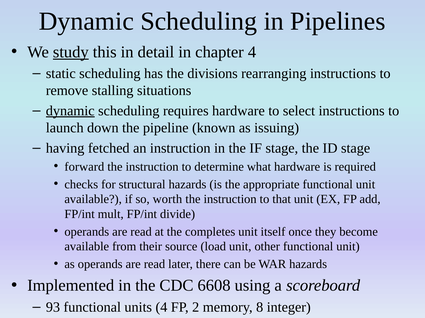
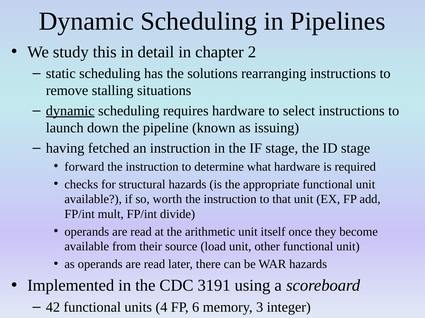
study underline: present -> none (71, 52)
chapter 4: 4 -> 2 (252, 52)
divisions: divisions -> solutions (213, 74)
completes: completes -> arithmetic (210, 232)
6608: 6608 -> 3191 (214, 286)
93: 93 -> 42 (53, 308)
2: 2 -> 6 (196, 308)
8: 8 -> 3 (260, 308)
